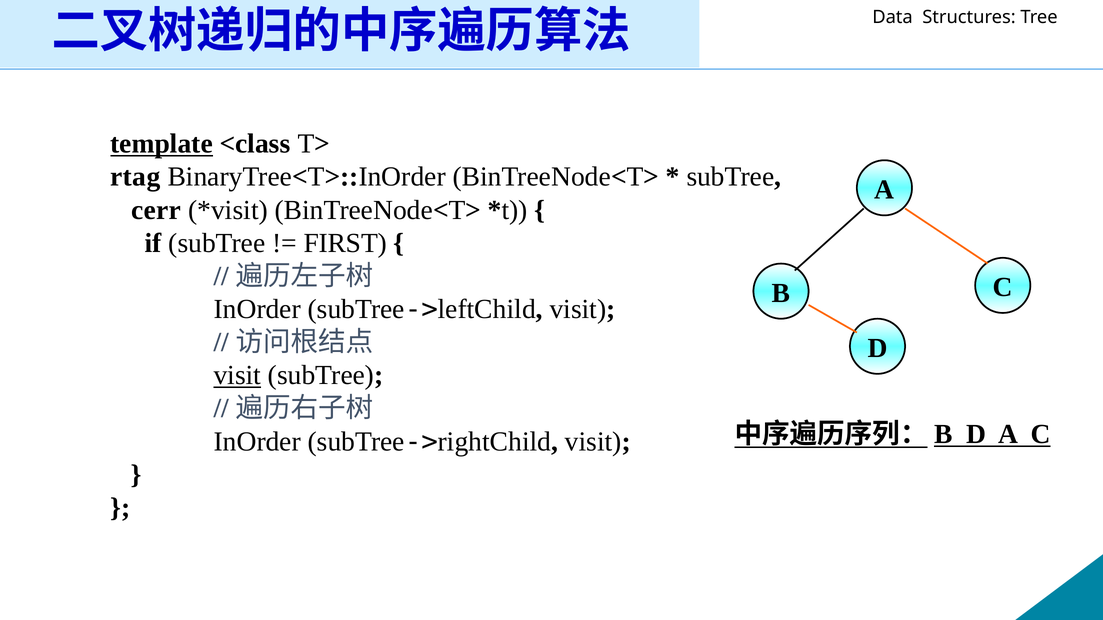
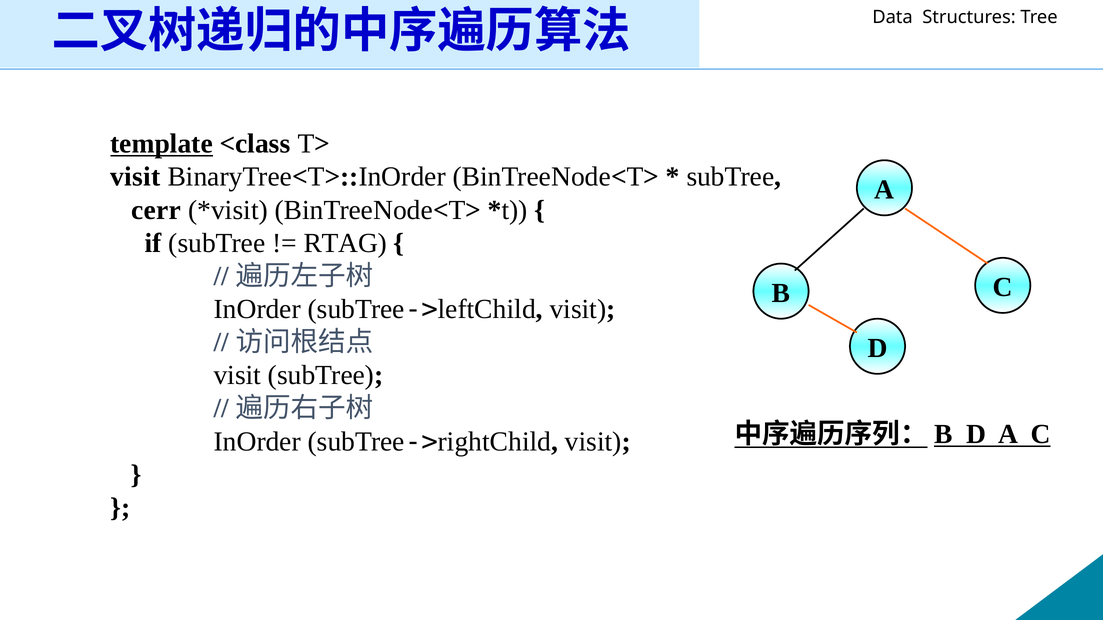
rtag: rtag -> visit (135, 177)
FIRST: FIRST -> RTAG (345, 243)
visit underline: present -> none (237, 376)
